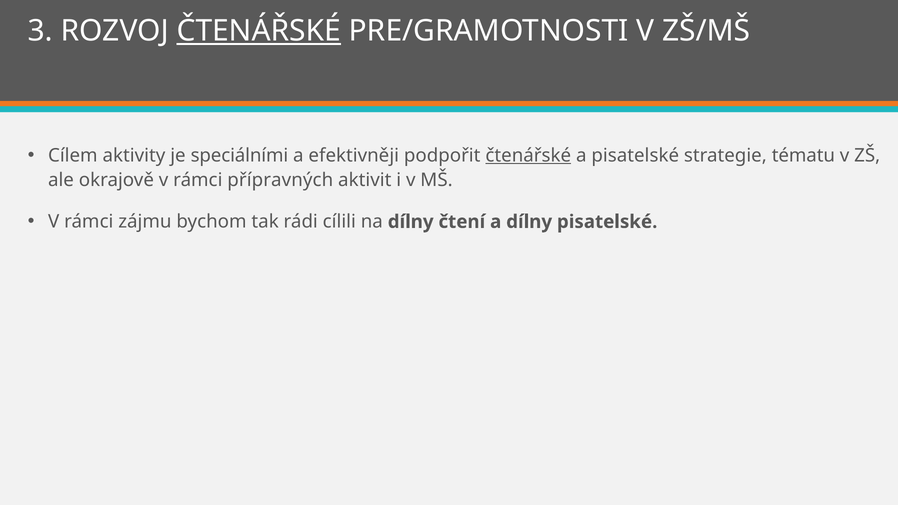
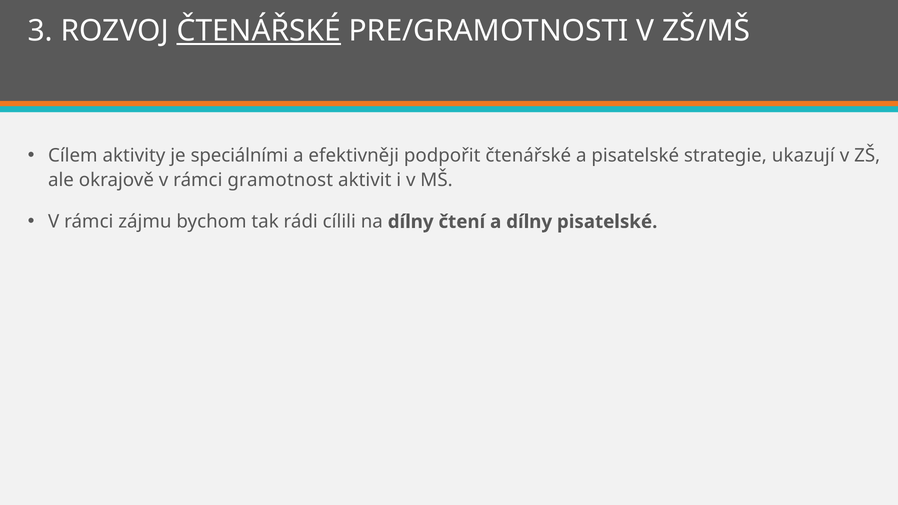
čtenářské underline: present -> none (528, 156)
tématu: tématu -> ukazují (803, 156)
přípravných: přípravných -> gramotnost (280, 180)
